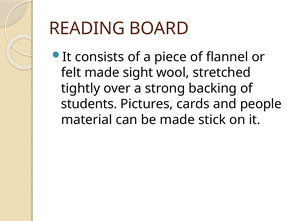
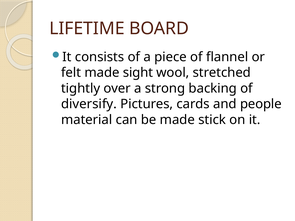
READING: READING -> LIFETIME (87, 29)
students: students -> diversify (89, 104)
